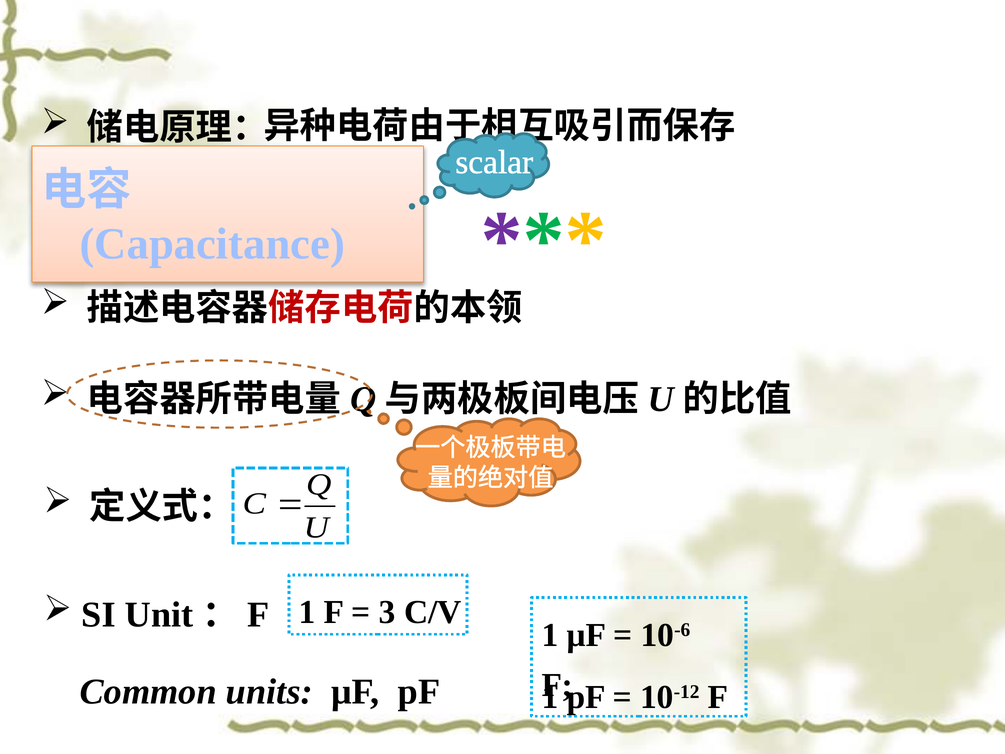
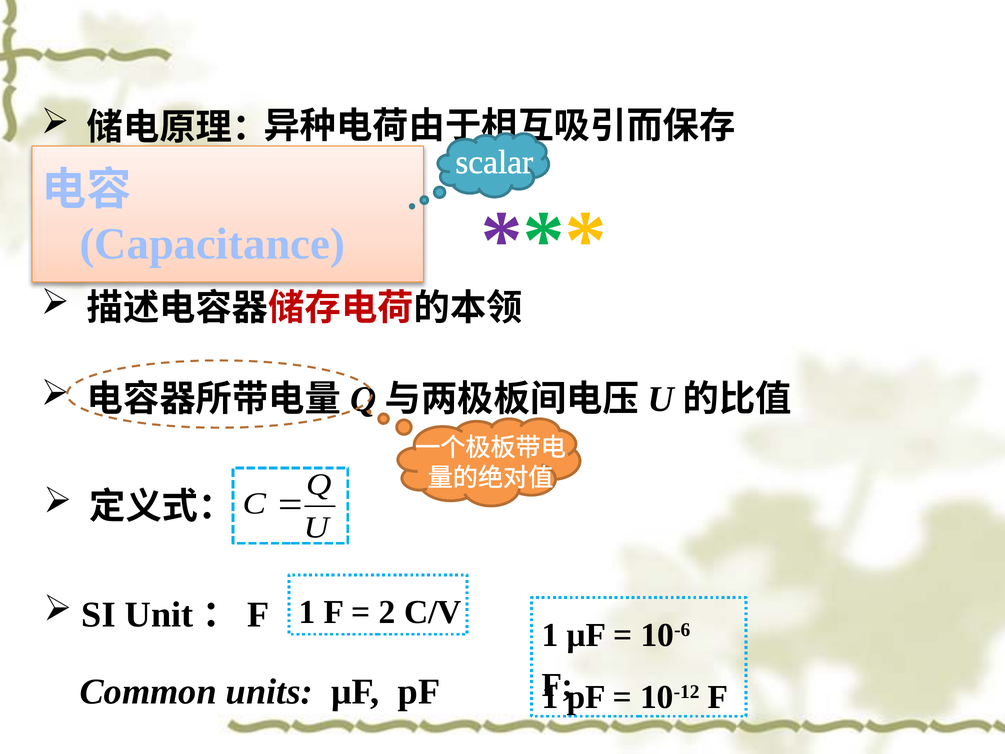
3: 3 -> 2 (387, 612)
